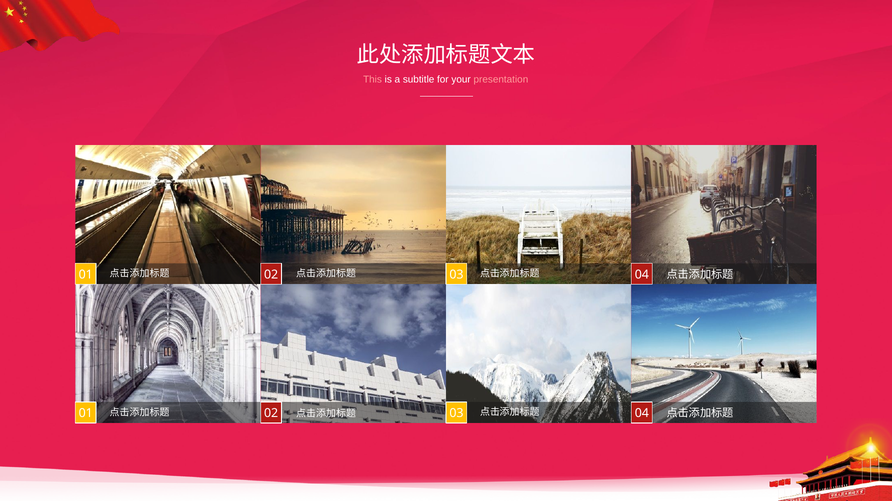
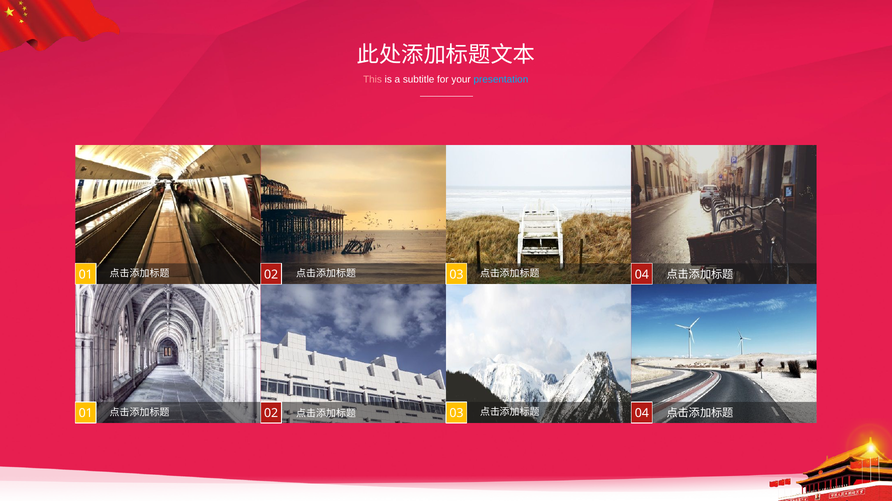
presentation colour: pink -> light blue (501, 80)
